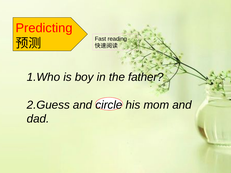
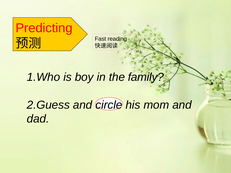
father: father -> family (146, 77)
